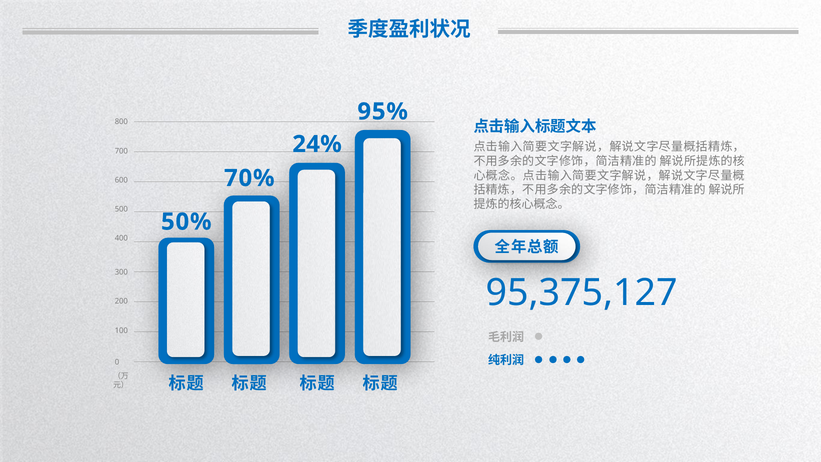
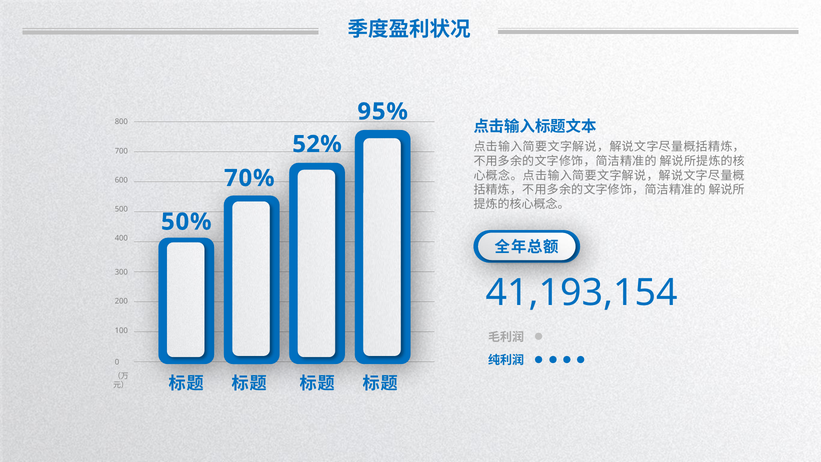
24%: 24% -> 52% (317, 144)
95,375,127: 95,375,127 -> 41,193,154 (582, 293)
